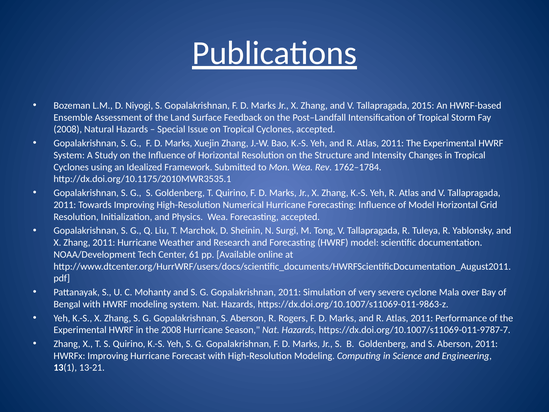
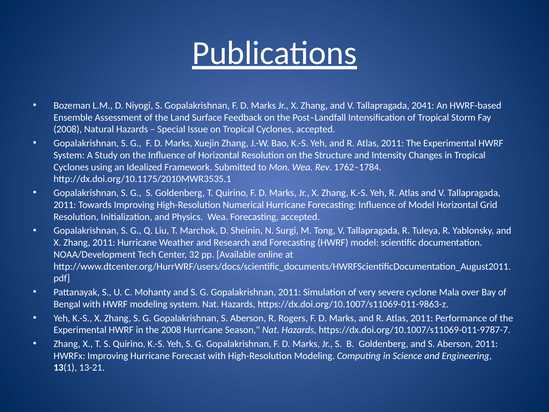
2015: 2015 -> 2041 (423, 105)
61: 61 -> 32 (194, 254)
